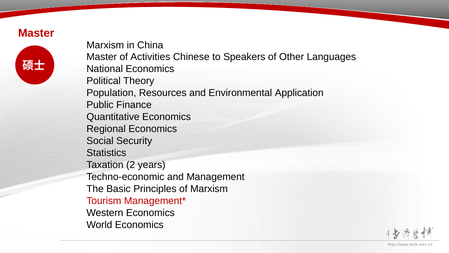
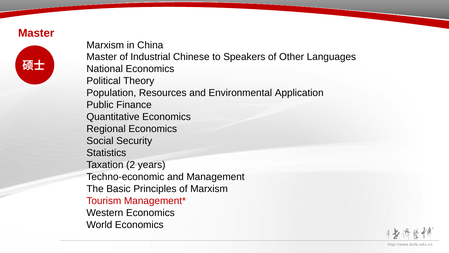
Activities: Activities -> Industrial (150, 57)
